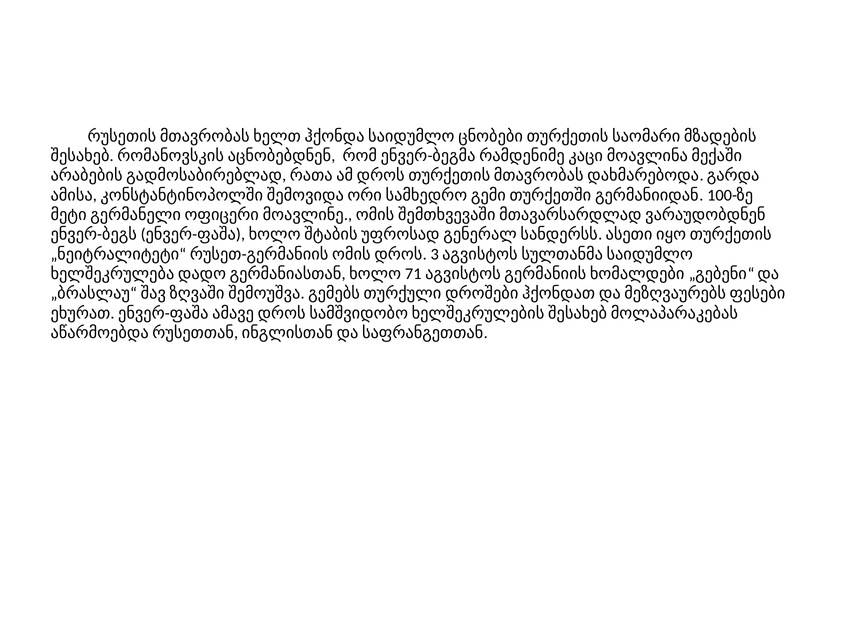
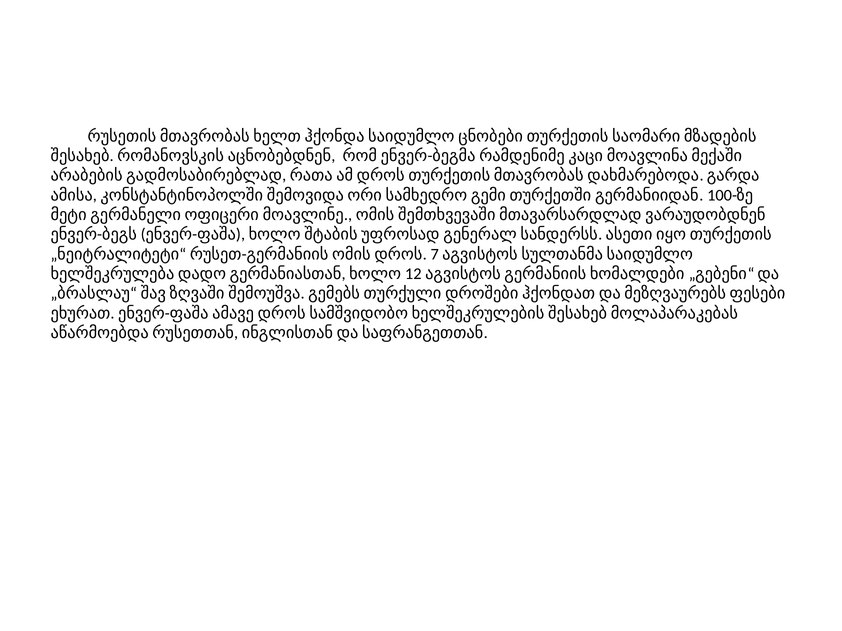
3: 3 -> 7 (435, 254)
71: 71 -> 12 (413, 274)
